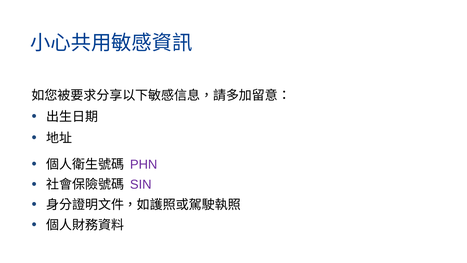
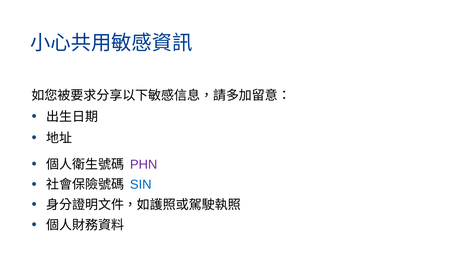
SIN colour: purple -> blue (141, 184)
